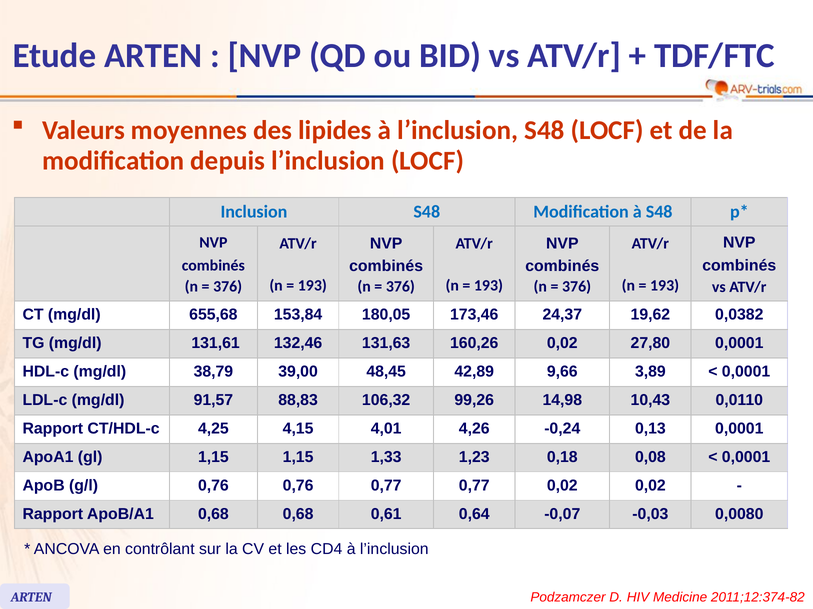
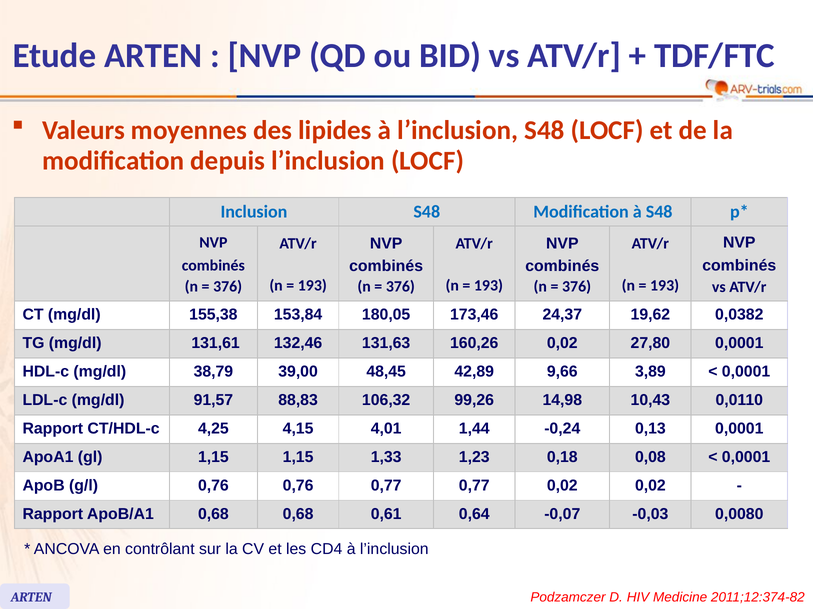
655,68: 655,68 -> 155,38 (213, 315)
4,26: 4,26 -> 1,44 (474, 429)
